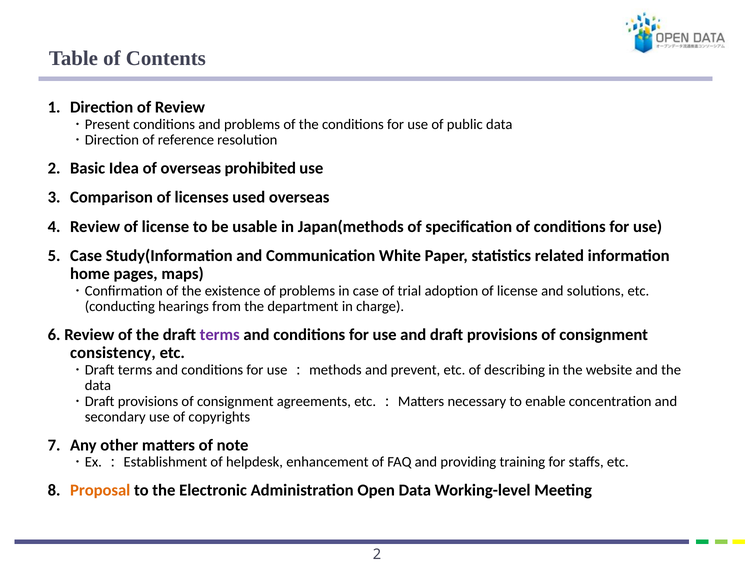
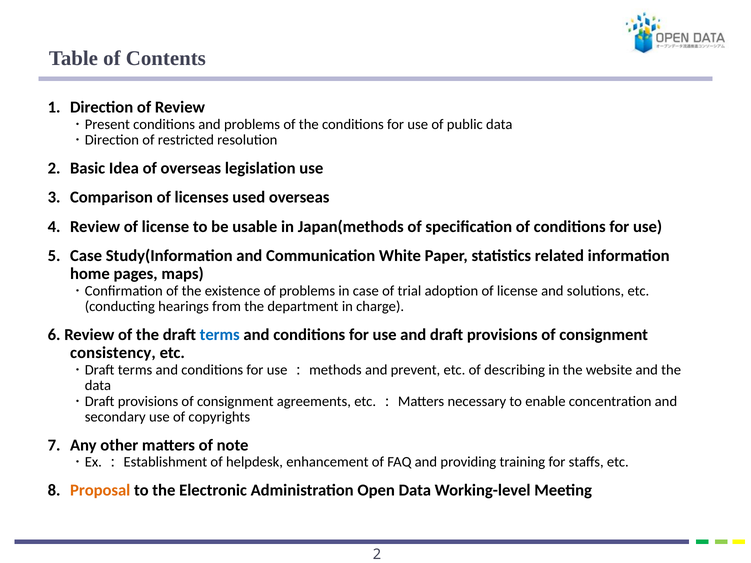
reference: reference -> restricted (186, 140)
prohibited: prohibited -> legislation (260, 168)
terms colour: purple -> blue (220, 335)
